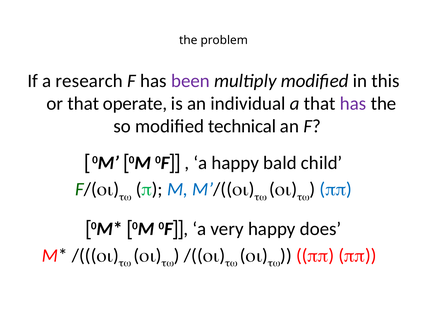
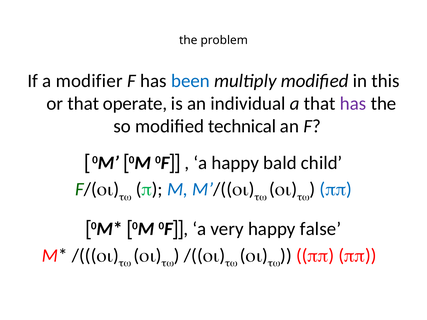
research: research -> modifier (89, 81)
been colour: purple -> blue (190, 81)
does: does -> false (320, 229)
